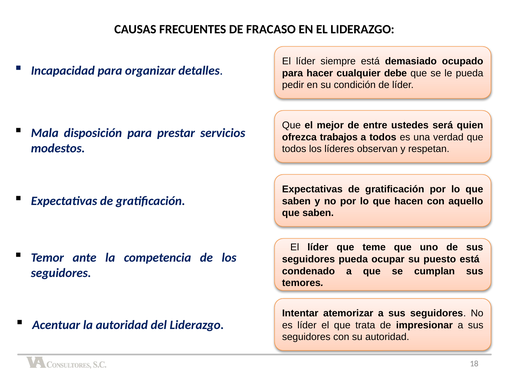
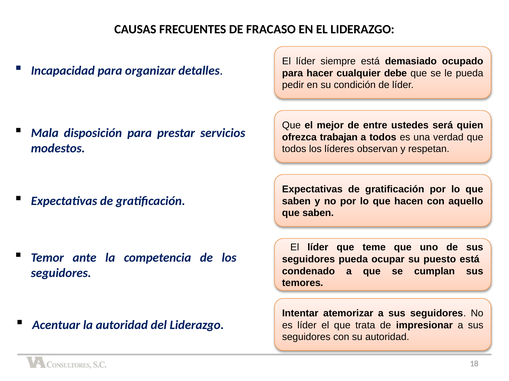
trabajos: trabajos -> trabajan (339, 137)
